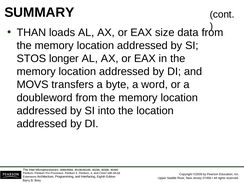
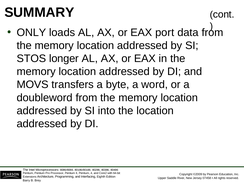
THAN: THAN -> ONLY (31, 33)
size: size -> port (165, 33)
